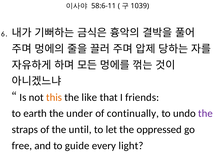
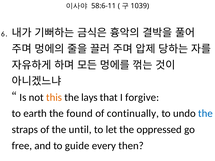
like: like -> lays (89, 98)
friends: friends -> forgive (142, 98)
under: under -> found (80, 114)
the colour: purple -> blue (205, 114)
light: light -> then (131, 146)
